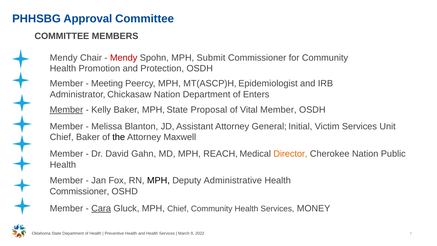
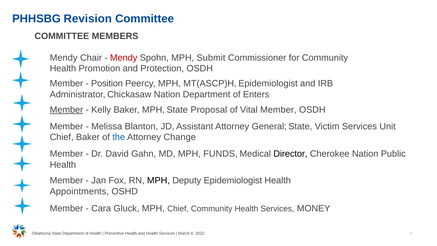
Approval: Approval -> Revision (88, 19)
Meeting: Meeting -> Position (107, 83)
General Initial: Initial -> State (300, 126)
the colour: black -> blue (119, 137)
Maxwell: Maxwell -> Change (180, 137)
REACH: REACH -> FUNDS (220, 154)
Director colour: orange -> black (291, 154)
Deputy Administrative: Administrative -> Epidemiologist (233, 180)
Commissioner: Commissioner -> Appointments (79, 191)
Cara underline: present -> none (101, 208)
